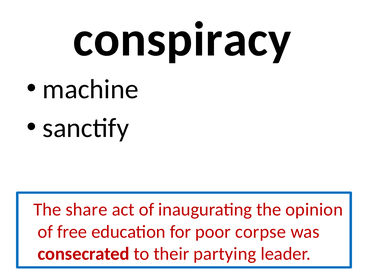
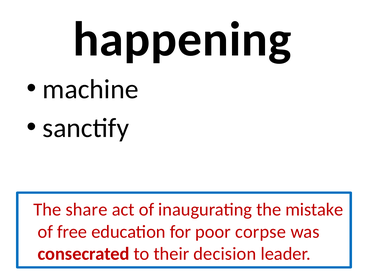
conspiracy: conspiracy -> happening (182, 39)
opinion: opinion -> mistake (314, 210)
partying: partying -> decision (225, 254)
